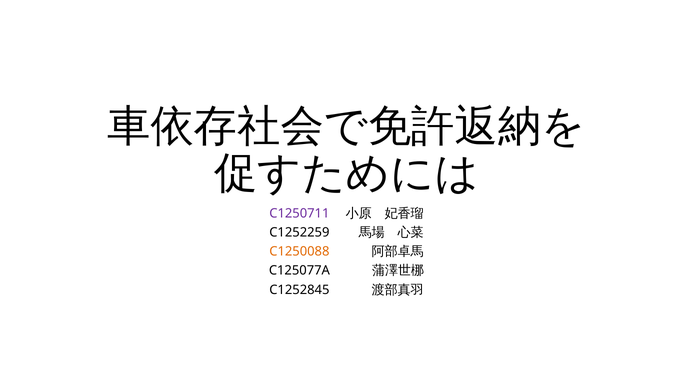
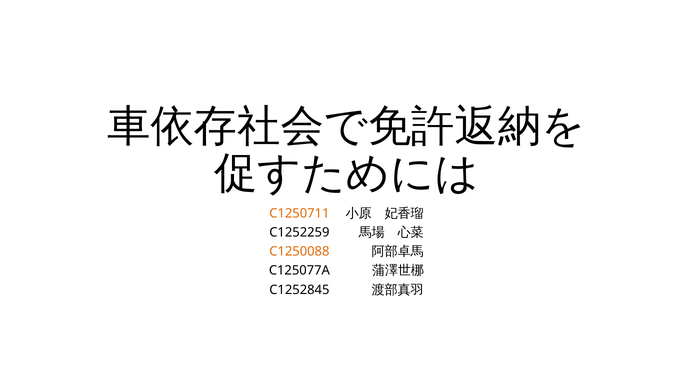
C1250711 colour: purple -> orange (299, 213)
